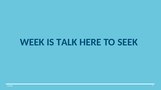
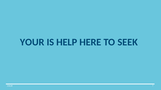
WEEK: WEEK -> YOUR (32, 42)
TALK: TALK -> HELP (67, 42)
